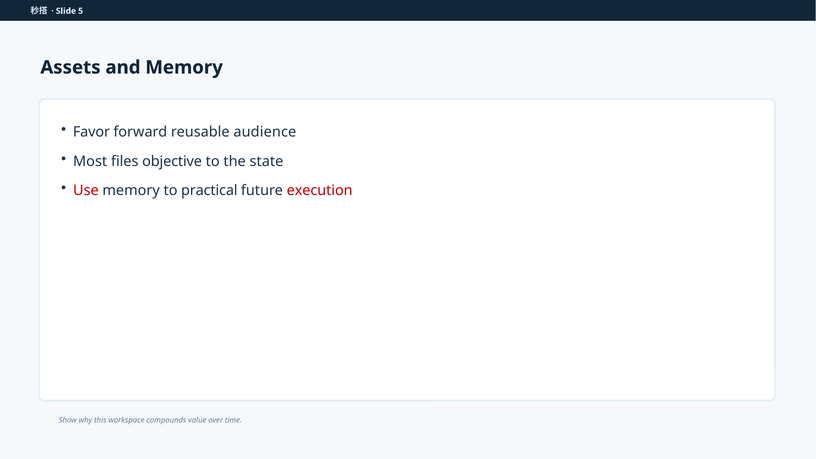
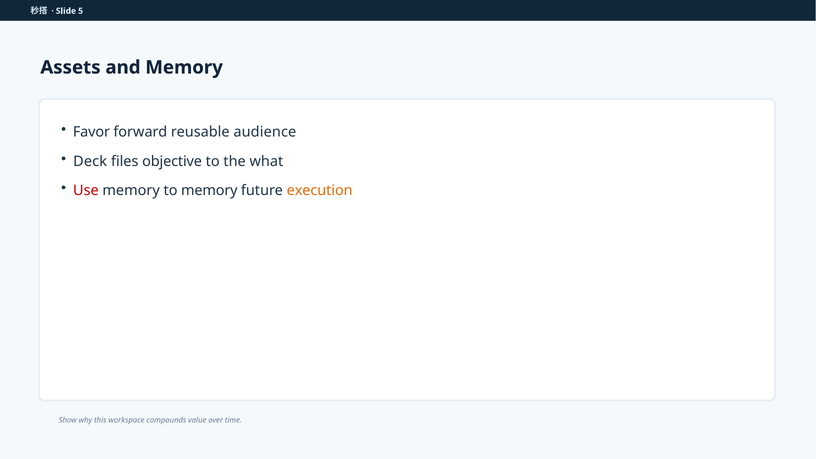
Most: Most -> Deck (90, 161)
state: state -> what (266, 161)
to practical: practical -> memory (209, 191)
execution colour: red -> orange (320, 191)
